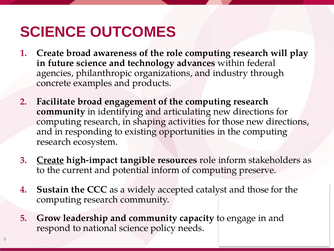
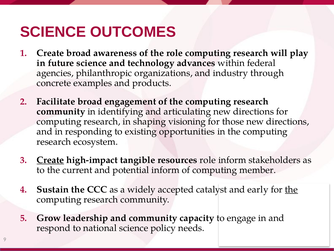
activities: activities -> visioning (187, 121)
preserve: preserve -> member (258, 170)
and those: those -> early (258, 189)
the underline: none -> present (291, 189)
